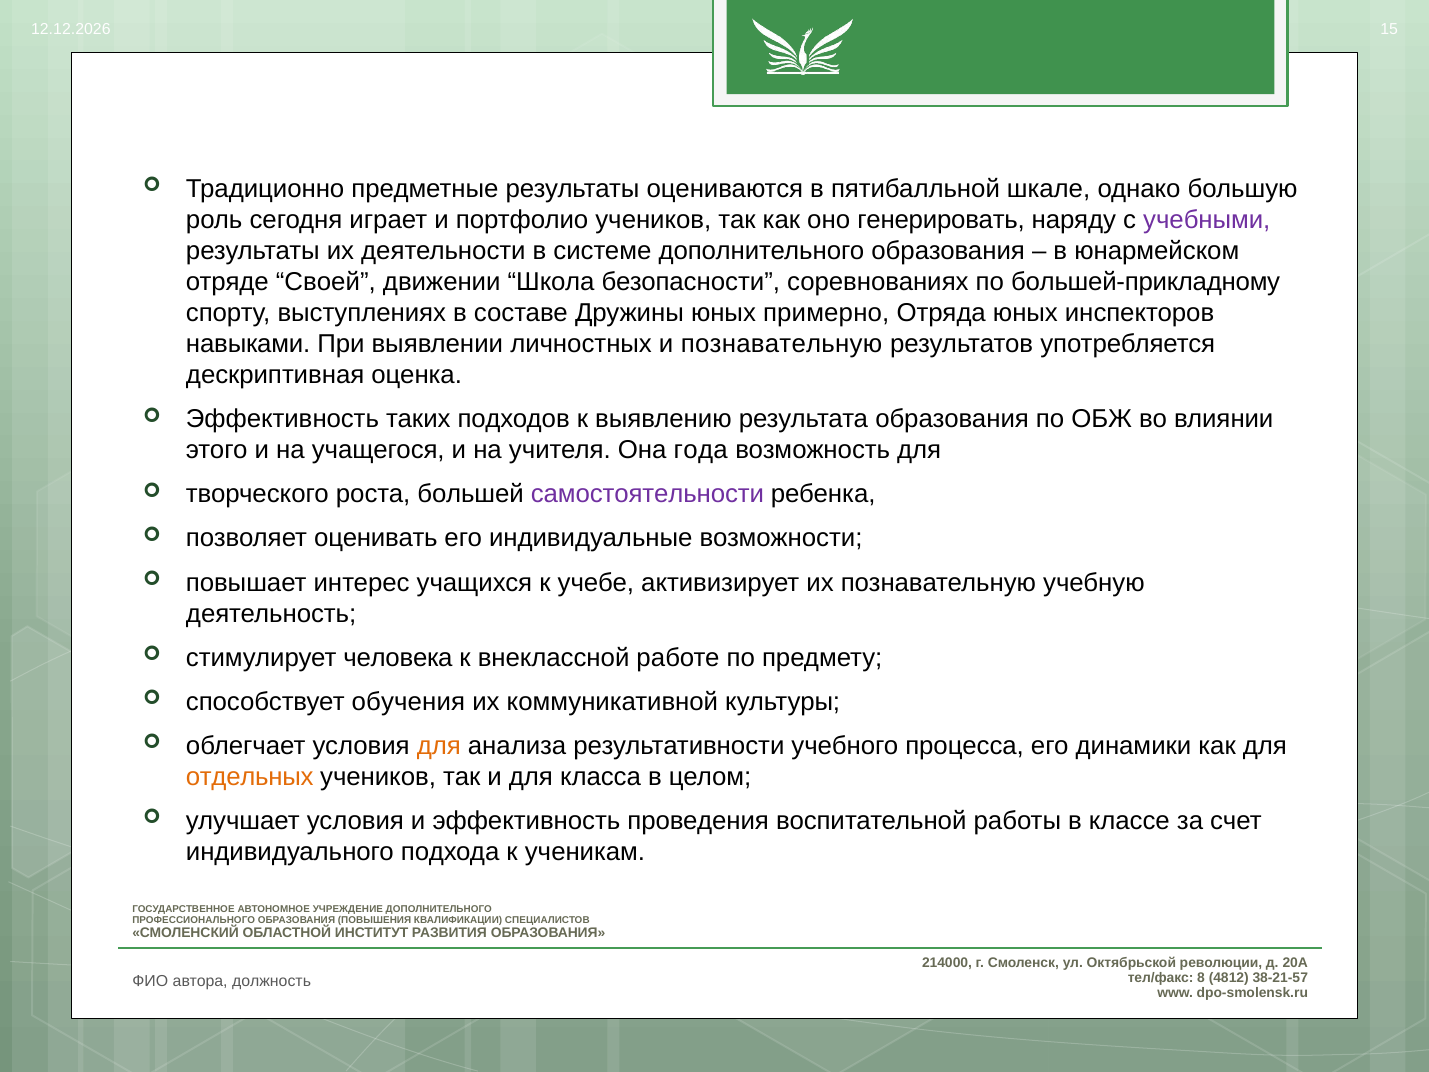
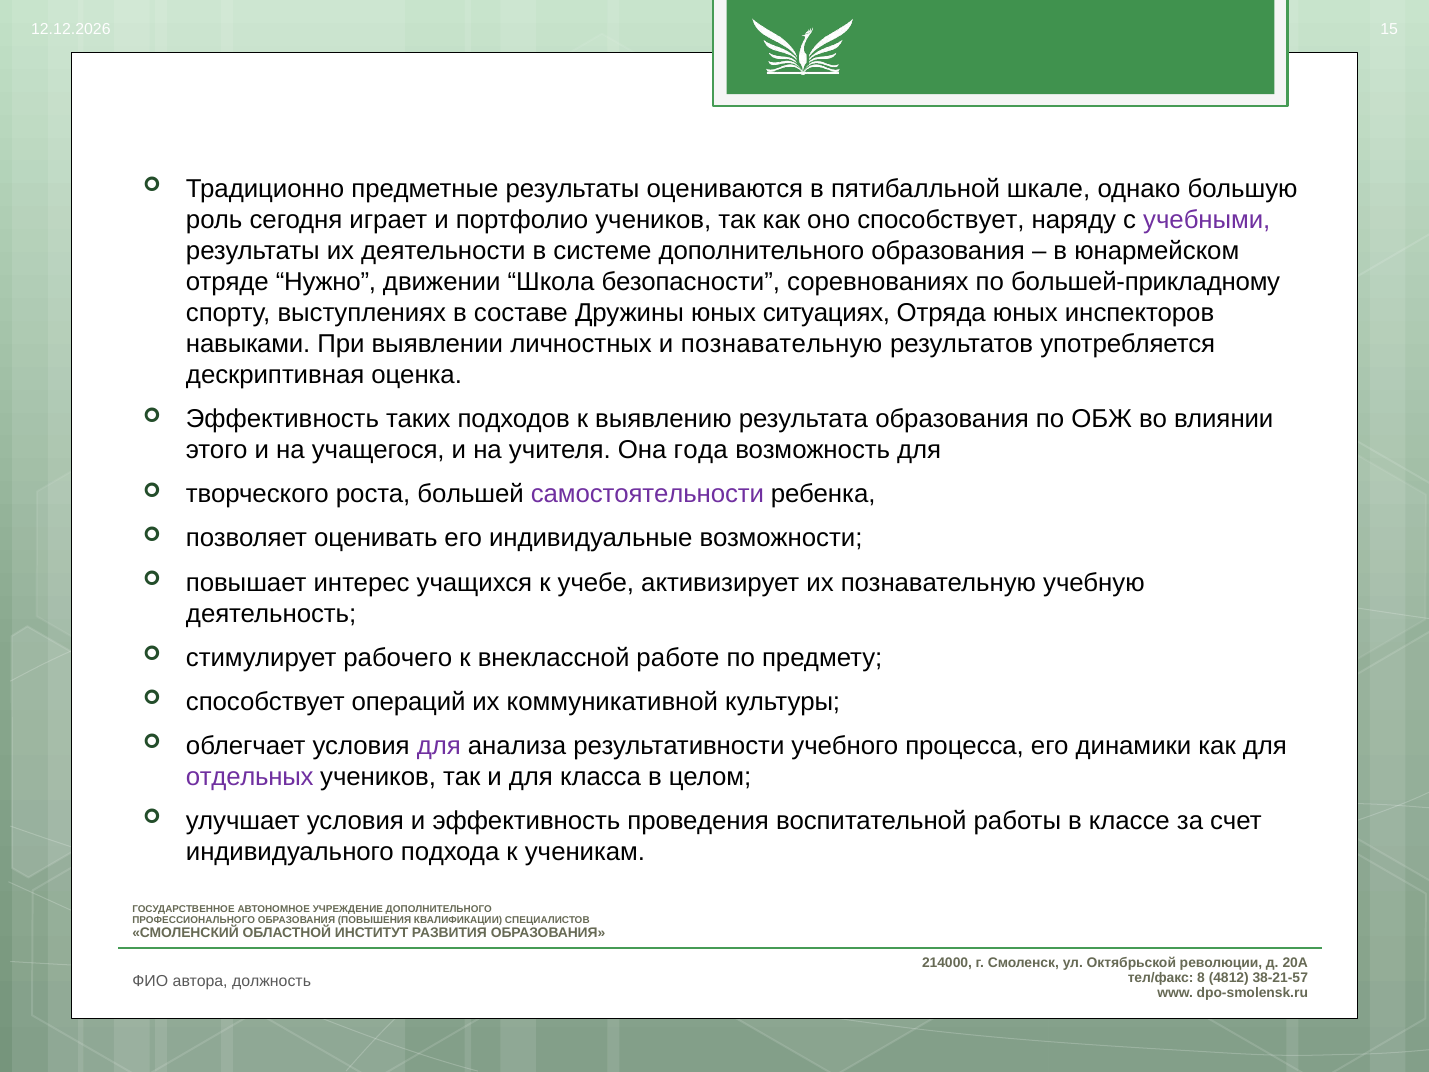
оно генерировать: генерировать -> способствует (941, 220)
Своей: Своей -> Нужно (326, 282)
примерно: примерно -> ситуациях (826, 313)
человека: человека -> рабочего (398, 657)
обучения: обучения -> операций (409, 702)
для colour: orange -> purple (439, 746)
отдельных colour: orange -> purple (250, 777)
